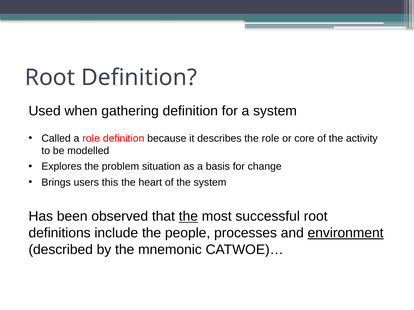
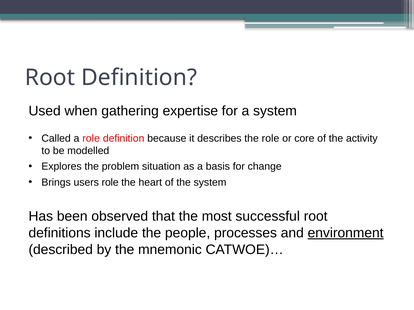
gathering definition: definition -> expertise (190, 111)
users this: this -> role (110, 183)
the underline: present -> none (188, 217)
